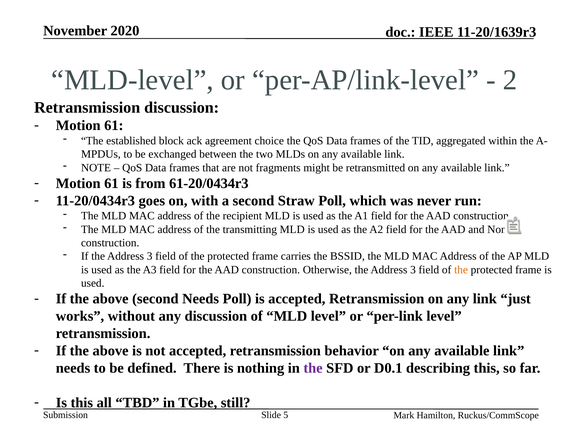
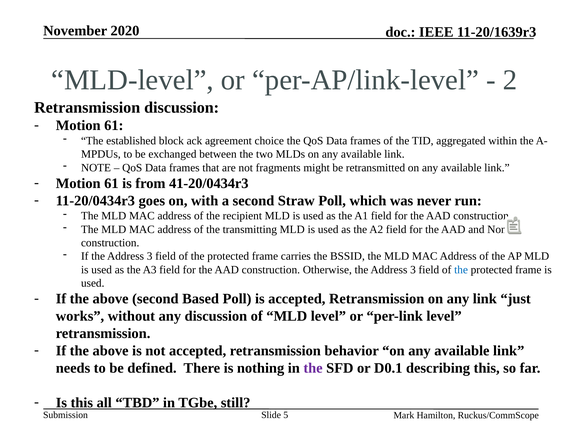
61-20/0434r3: 61-20/0434r3 -> 41-20/0434r3 (209, 183)
the colour: orange -> blue (461, 270)
second Needs: Needs -> Based (201, 299)
